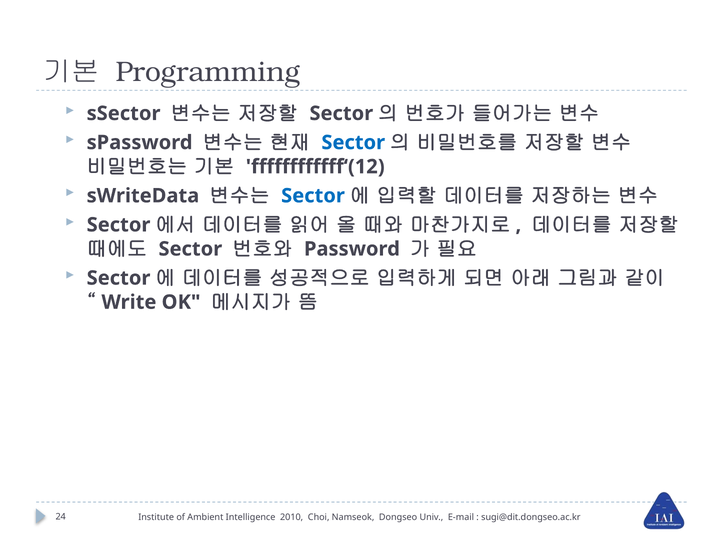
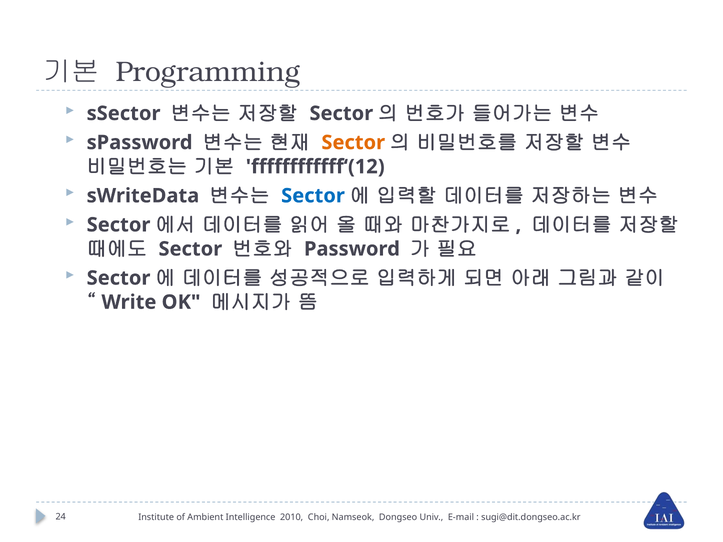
Sector colour: blue -> orange (353, 143)
